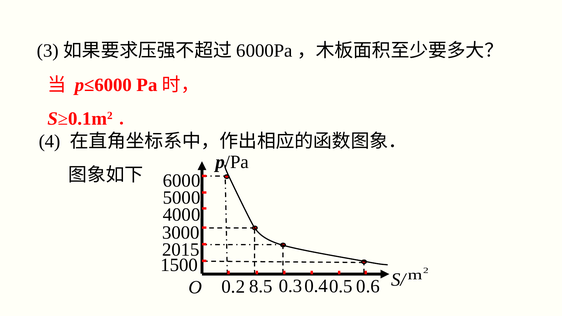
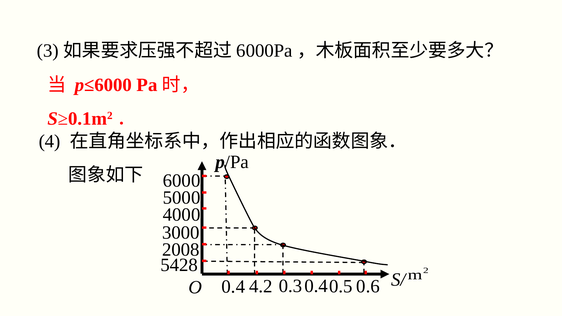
2015: 2015 -> 2008 (181, 250)
1500: 1500 -> 5428 (179, 265)
8.5: 8.5 -> 4.2 (261, 286)
0.2: 0.2 -> 0.4 (233, 287)
